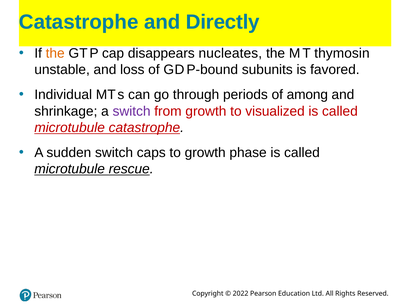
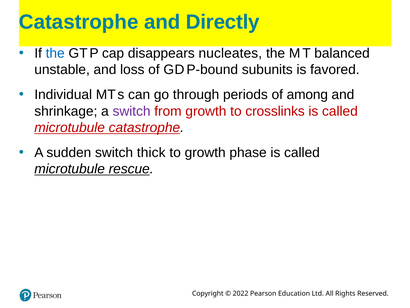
the colour: orange -> blue (55, 53)
thymosin: thymosin -> balanced (342, 53)
visualized: visualized -> crosslinks (275, 111)
caps: caps -> thick (151, 152)
